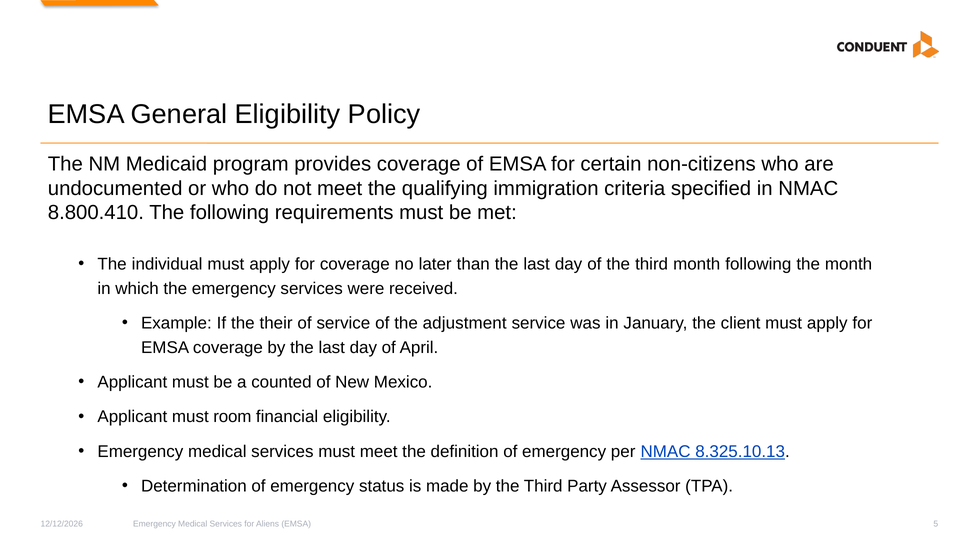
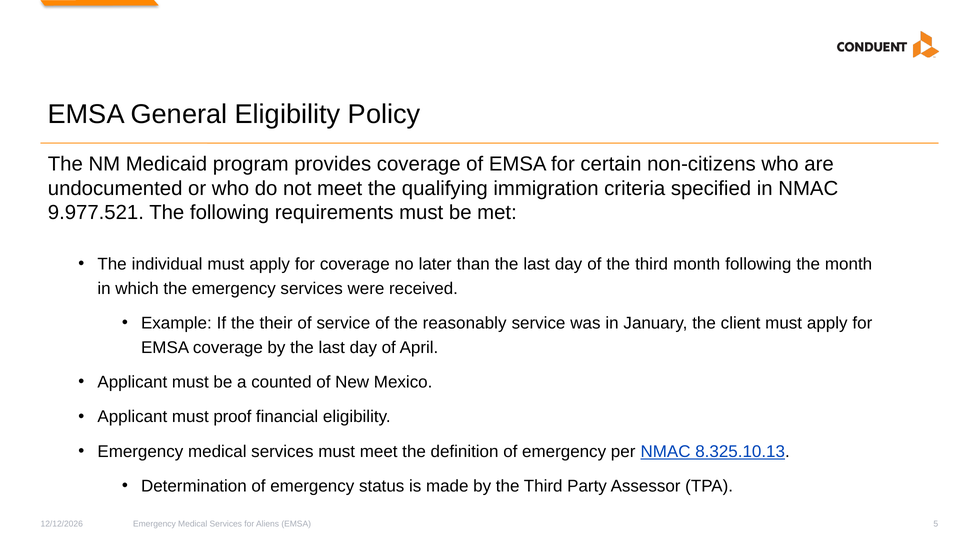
8.800.410: 8.800.410 -> 9.977.521 (96, 213)
adjustment: adjustment -> reasonably (465, 324)
room: room -> proof (232, 417)
